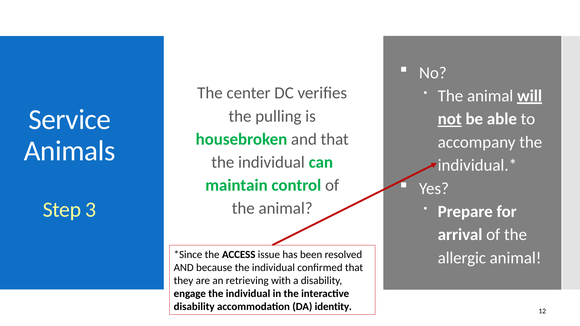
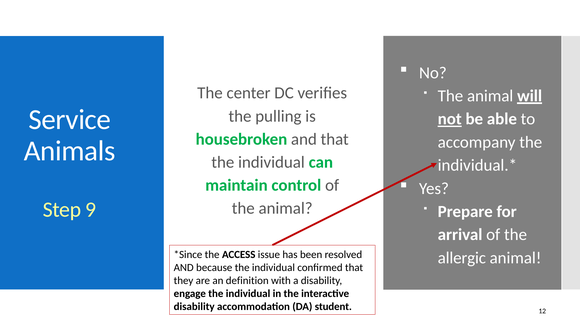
3: 3 -> 9 (91, 210)
retrieving: retrieving -> definition (247, 281)
identity: identity -> student (333, 307)
